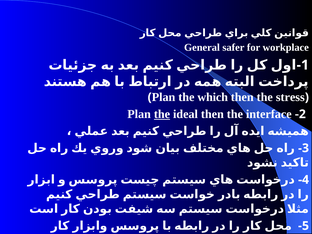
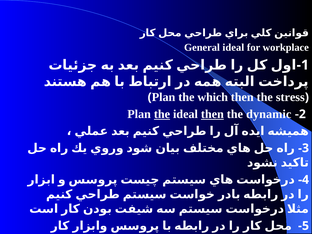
General safer: safer -> ideal (233, 47)
then underline: none -> present (212, 114)
interface: interface -> dynamic (269, 114)
